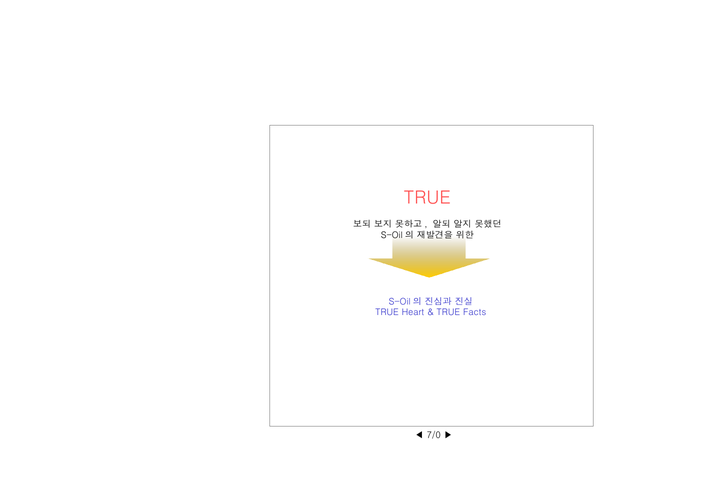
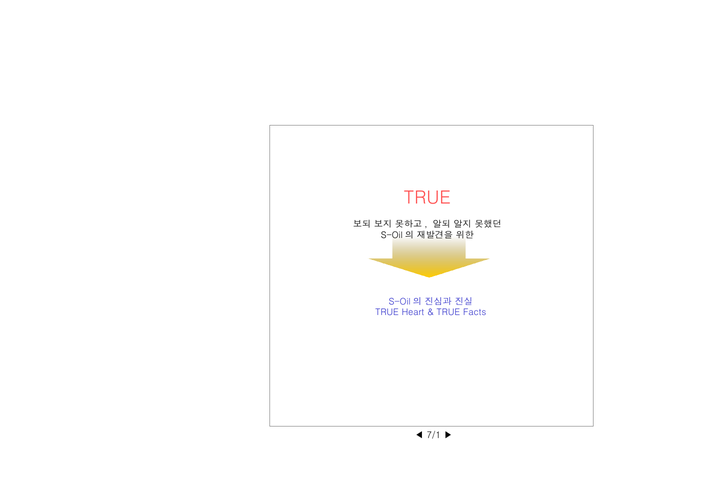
7/0: 7/0 -> 7/1 (434, 435)
